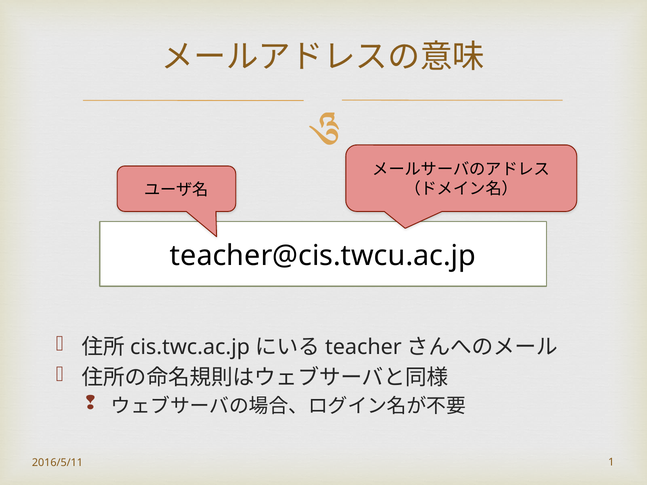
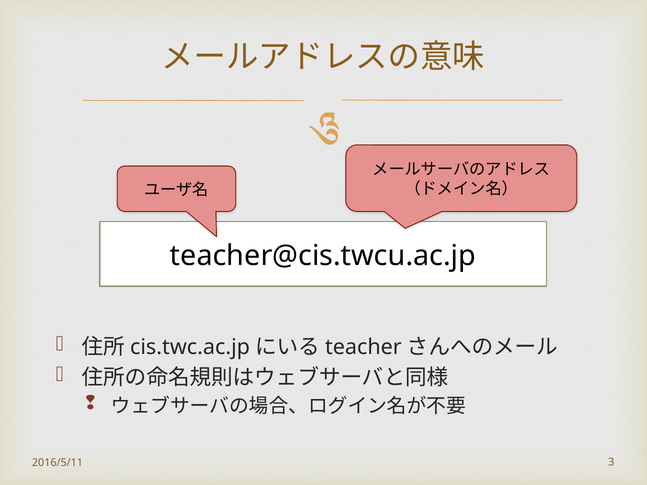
1: 1 -> 3 (611, 462)
